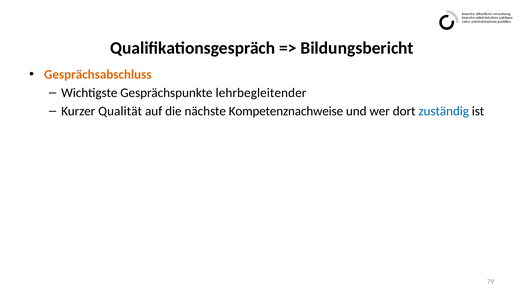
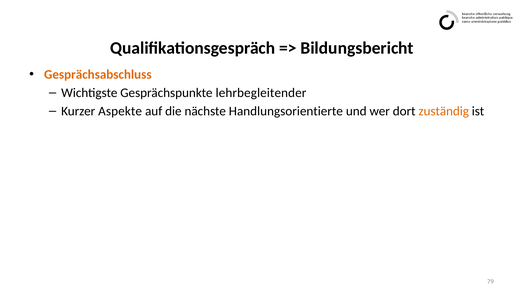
Qualität: Qualität -> Aspekte (120, 111)
Kompetenznachweise: Kompetenznachweise -> Handlungsorientierte (286, 111)
zuständig colour: blue -> orange (444, 111)
